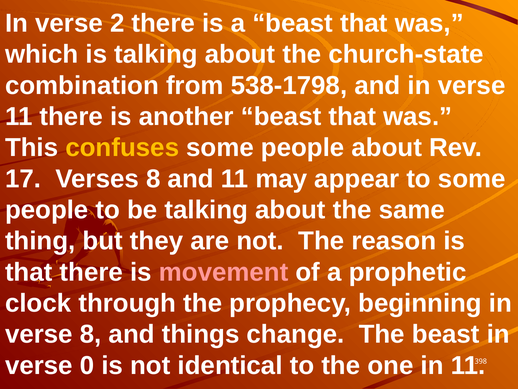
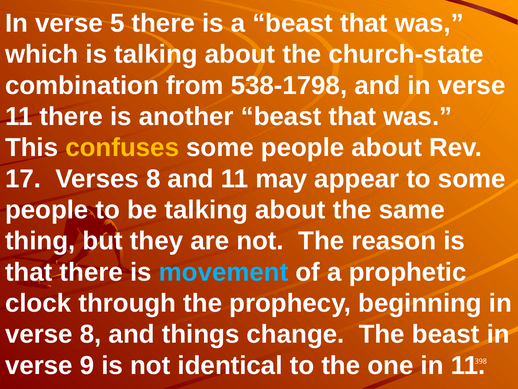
2: 2 -> 5 (117, 23)
movement colour: pink -> light blue (224, 272)
0: 0 -> 9 (87, 365)
